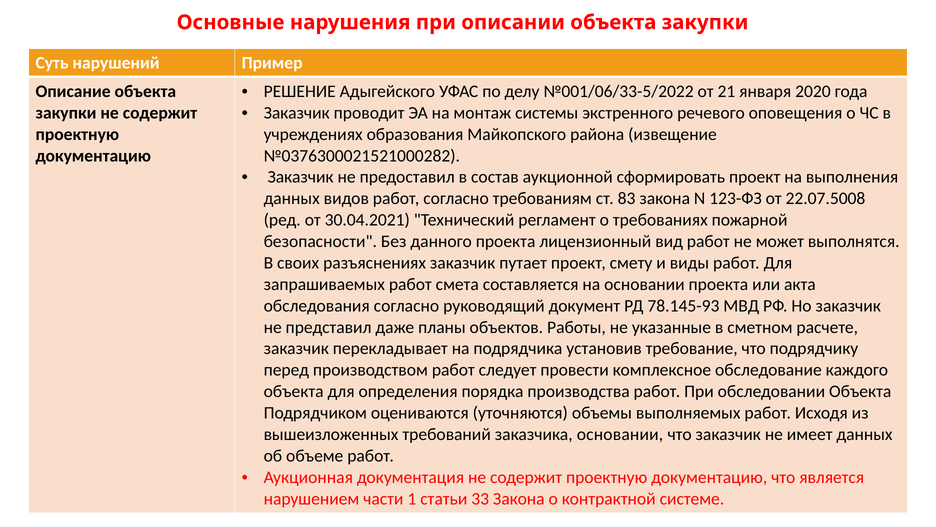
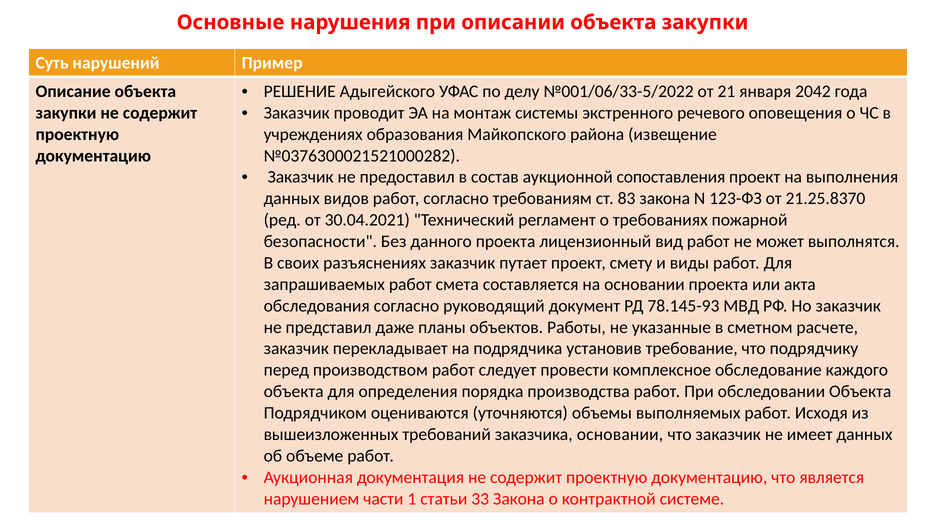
2020: 2020 -> 2042 (813, 91)
сформировать: сформировать -> сопоставления (671, 177)
22.07.5008: 22.07.5008 -> 21.25.8370 (825, 198)
